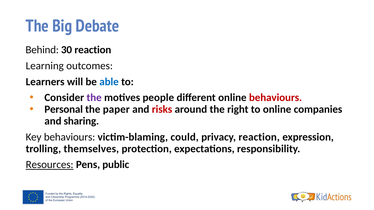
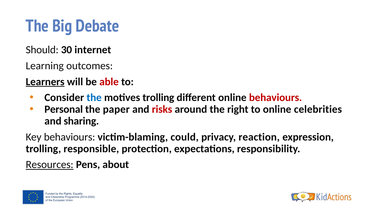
Behind: Behind -> Should (42, 50)
30 reaction: reaction -> internet (93, 50)
Learners underline: none -> present (45, 82)
able colour: blue -> red (109, 82)
the colour: purple -> blue (94, 98)
motives people: people -> trolling (158, 98)
companies: companies -> celebrities (318, 110)
themselves: themselves -> responsible (91, 149)
public: public -> about (116, 165)
